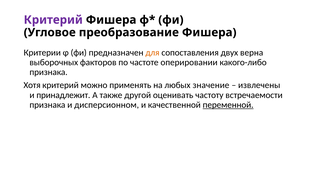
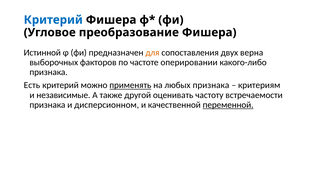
Критерий colour: purple -> blue (53, 20)
Критерии: Критерии -> Истинной (42, 53)
Хотя: Хотя -> Есть (32, 85)
применять underline: none -> present (130, 85)
любых значение: значение -> признака (211, 85)
извлечены: извлечены -> критериям (259, 85)
принадлежит: принадлежит -> независимые (63, 95)
